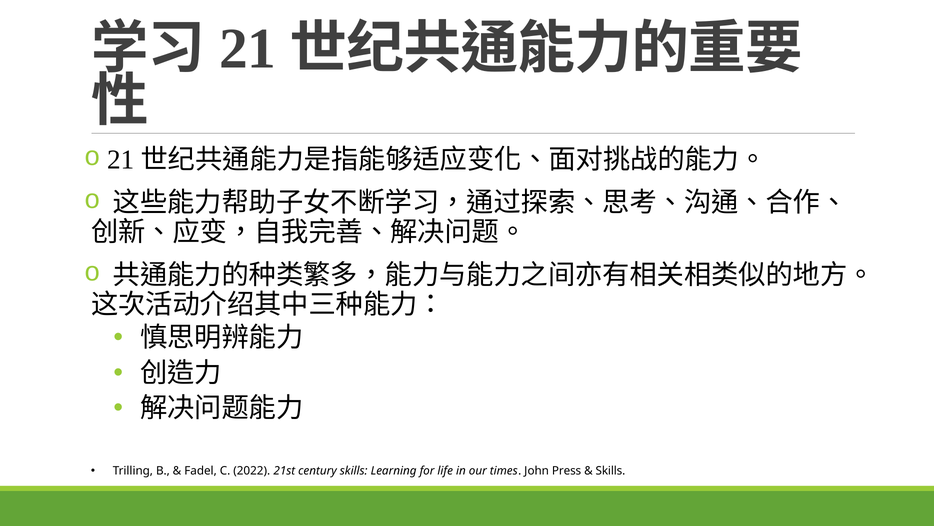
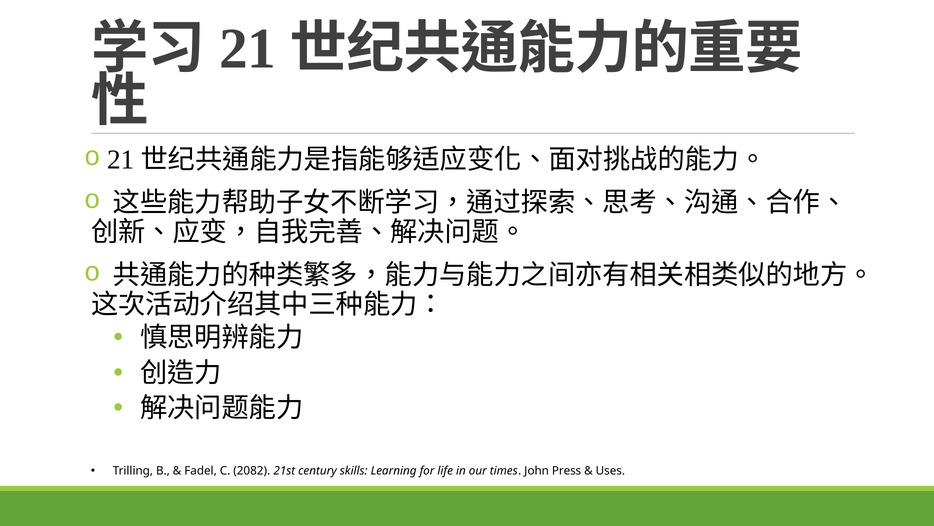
2022: 2022 -> 2082 (252, 470)
Skills: Skills -> Uses (610, 470)
